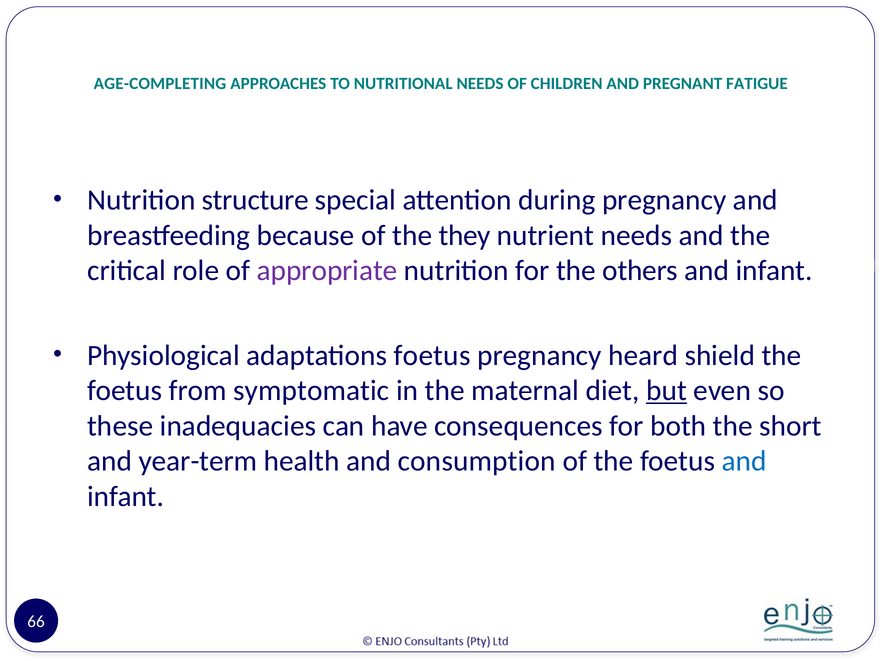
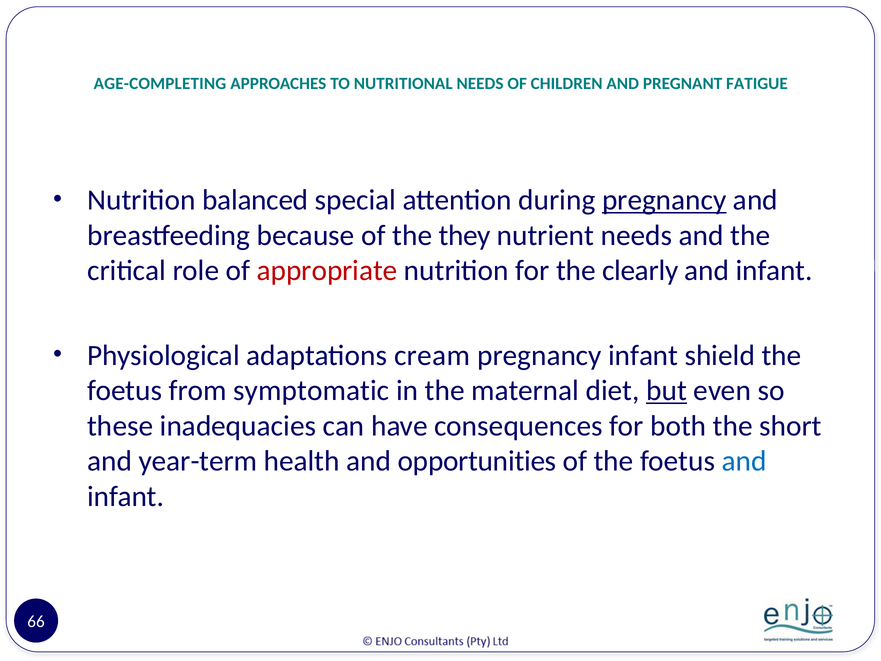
structure: structure -> balanced (255, 200)
pregnancy underline: none -> present (664, 200)
appropriate colour: purple -> red (327, 271)
others: others -> clearly (640, 271)
adaptations foetus: foetus -> cream (432, 355)
pregnancy heard: heard -> infant (643, 355)
consumption: consumption -> opportunities (477, 461)
